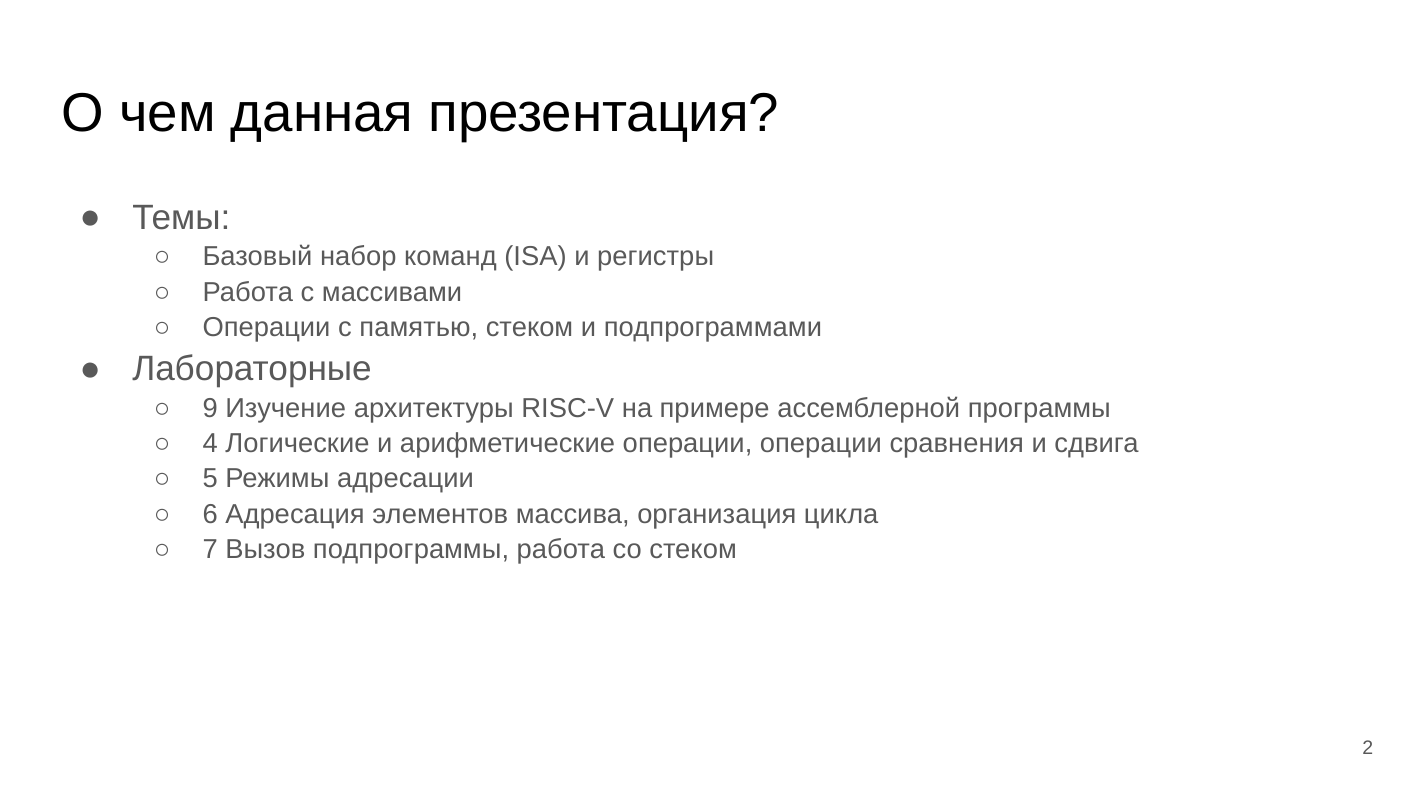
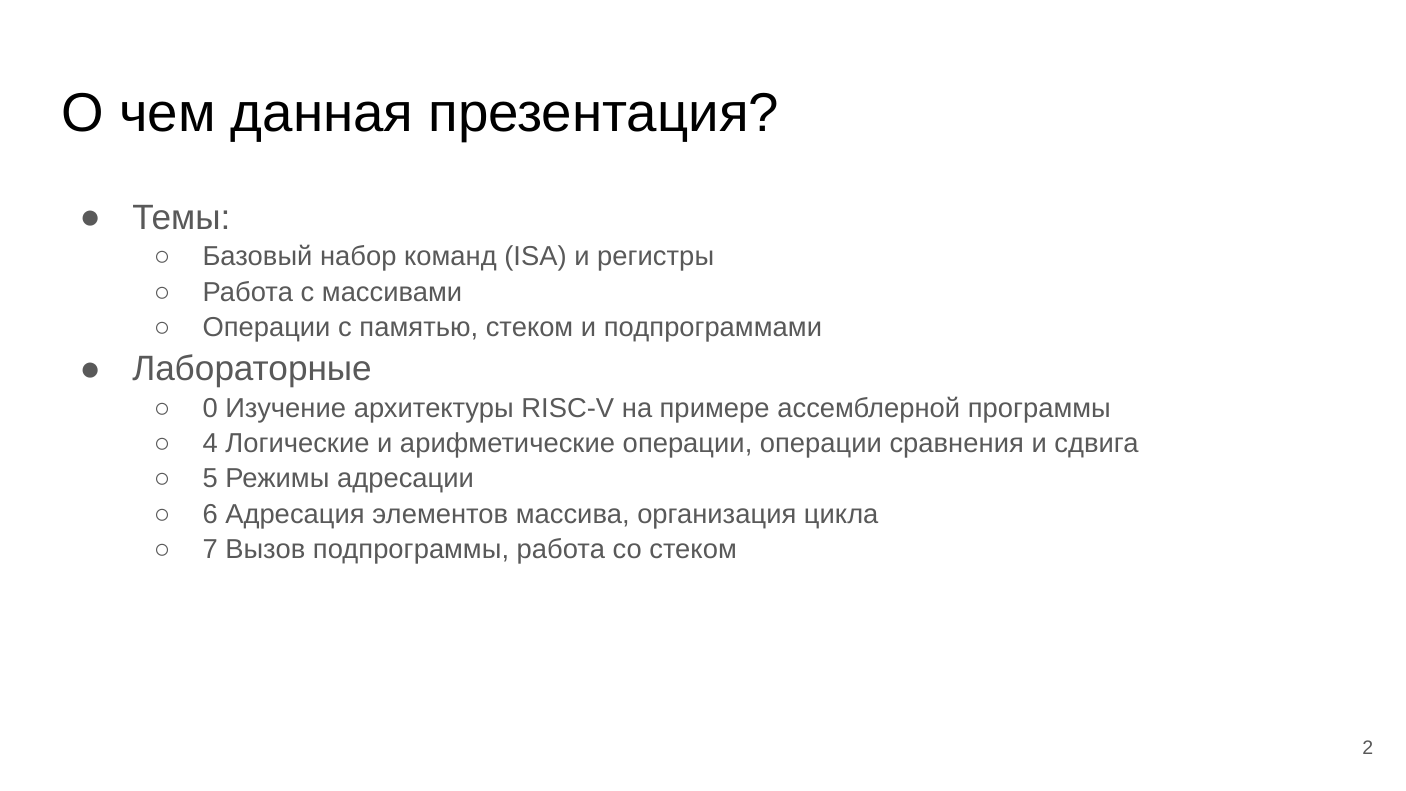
9: 9 -> 0 (210, 408)
